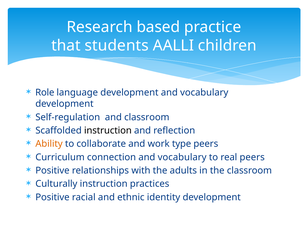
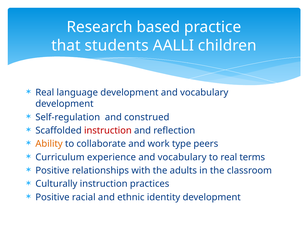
Role: Role -> Real (45, 93)
and classroom: classroom -> construed (147, 117)
instruction colour: black -> red (108, 131)
connection: connection -> experience (112, 157)
real peers: peers -> terms (252, 157)
